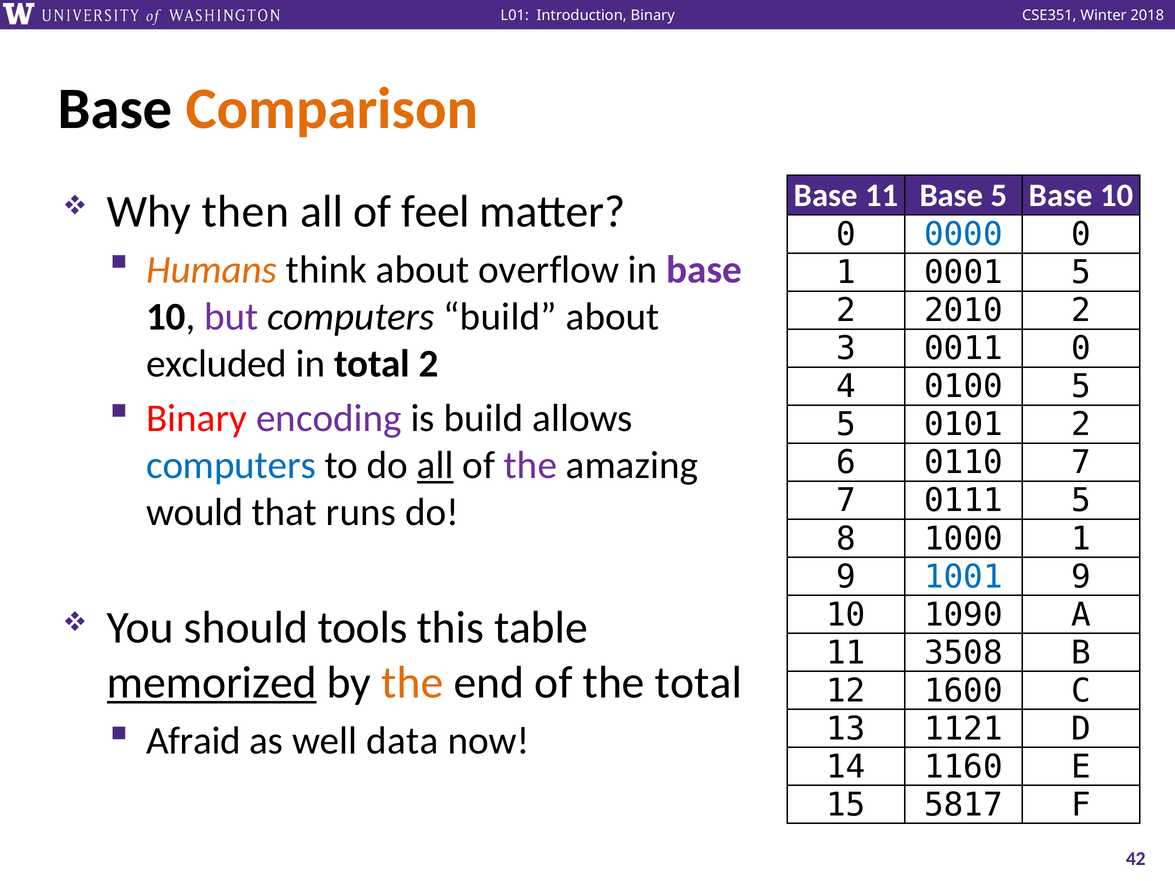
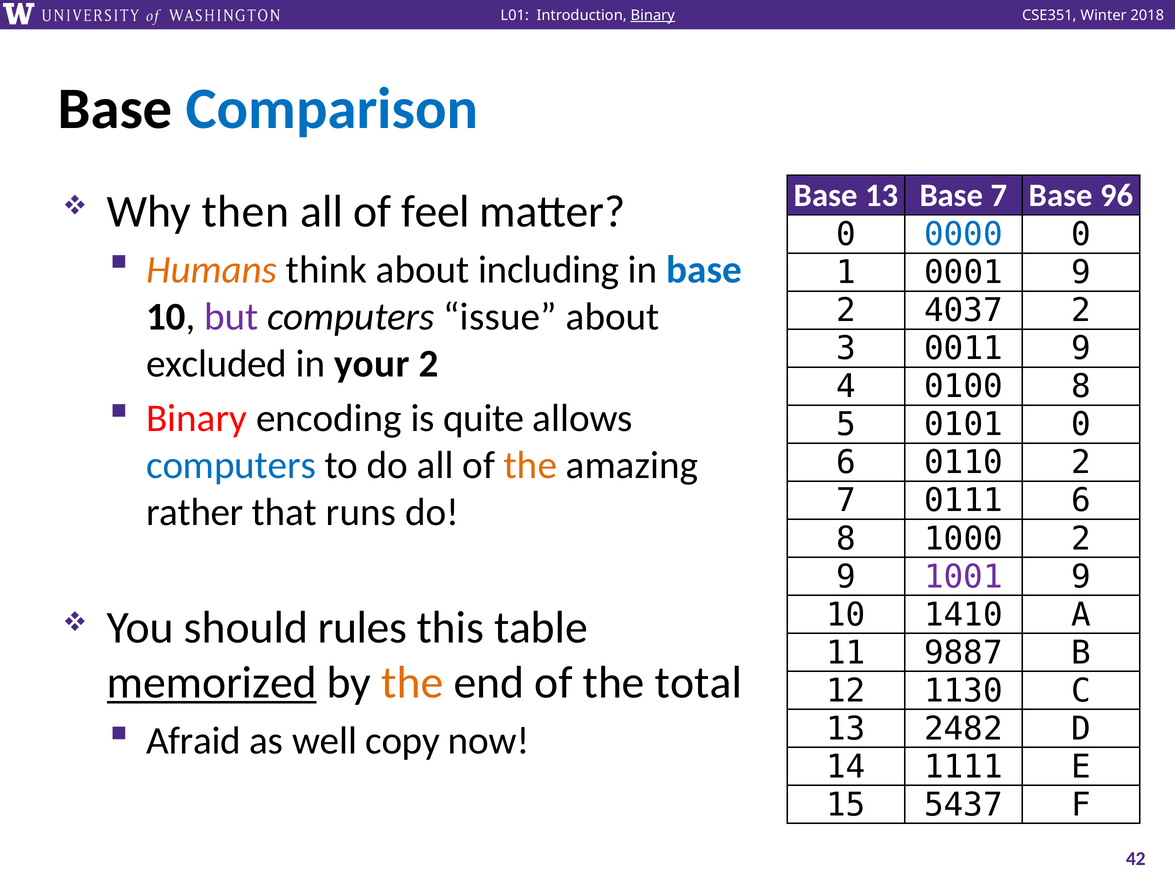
Binary underline: none -> present (653, 15)
Comparison colour: orange -> blue (332, 109)
Base 11: 11 -> 13 (882, 195)
Base 5: 5 -> 7 (999, 195)
10: 10 -> 96 (1117, 195)
overflow: overflow -> including (549, 270)
base colour: purple -> blue (704, 270)
0001 5: 5 -> 9 (1081, 273)
2010: 2010 -> 4037 (963, 311)
computers build: build -> issue (500, 317)
0011 0: 0 -> 9 (1081, 349)
in total: total -> your (372, 364)
0100 5: 5 -> 8 (1081, 387)
encoding colour: purple -> black (329, 419)
is build: build -> quite (484, 419)
0101 2: 2 -> 0 (1081, 425)
0110 7: 7 -> 2 (1081, 463)
all underline: present -> none (435, 466)
the colour: purple -> orange (530, 466)
0111 5: 5 -> 6 (1081, 501)
would: would -> rather (195, 513)
1000 1: 1 -> 2 (1081, 539)
1001 colour: blue -> purple (963, 577)
1090: 1090 -> 1410 (963, 615)
tools: tools -> rules (363, 628)
3508: 3508 -> 9887 (963, 653)
1600: 1600 -> 1130 (963, 691)
1121: 1121 -> 2482 (963, 729)
data: data -> copy (403, 741)
1160: 1160 -> 1111 (963, 767)
5817: 5817 -> 5437 (963, 805)
